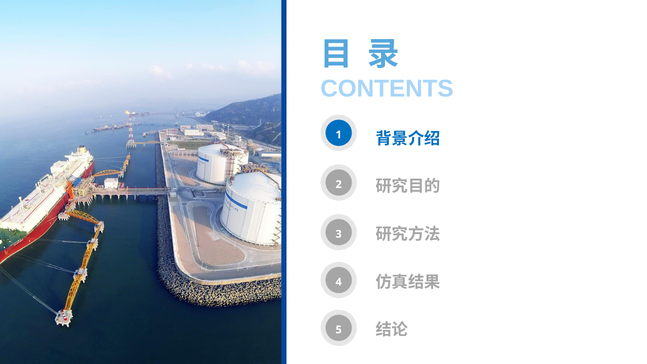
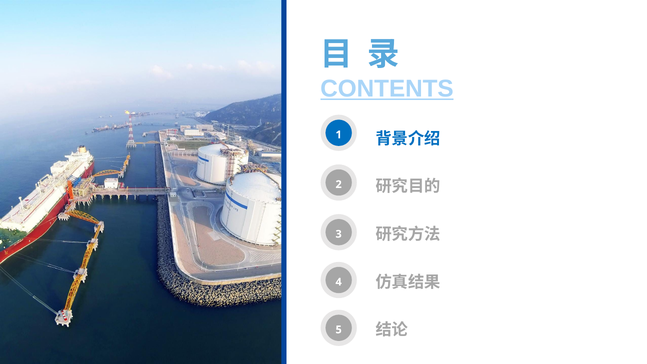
CONTENTS underline: none -> present (387, 89)
